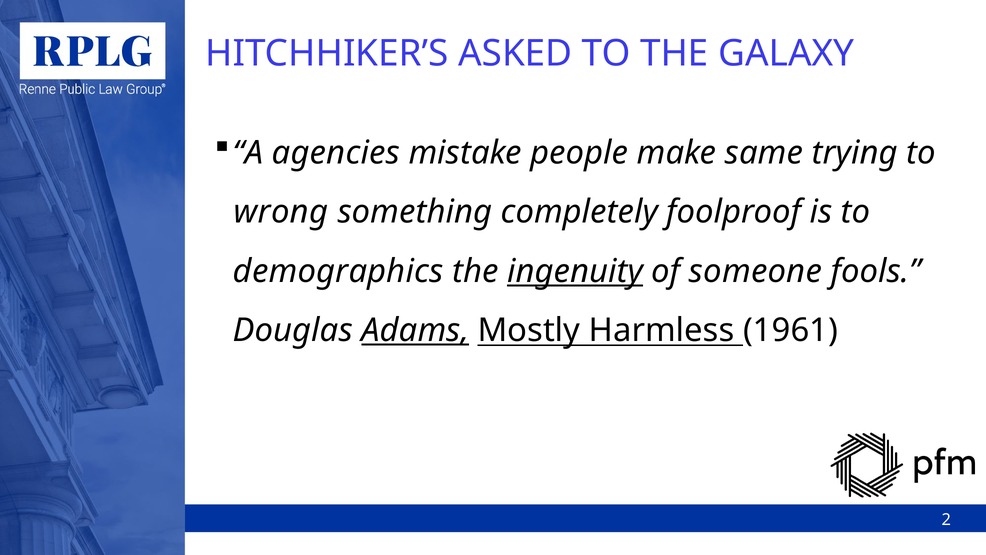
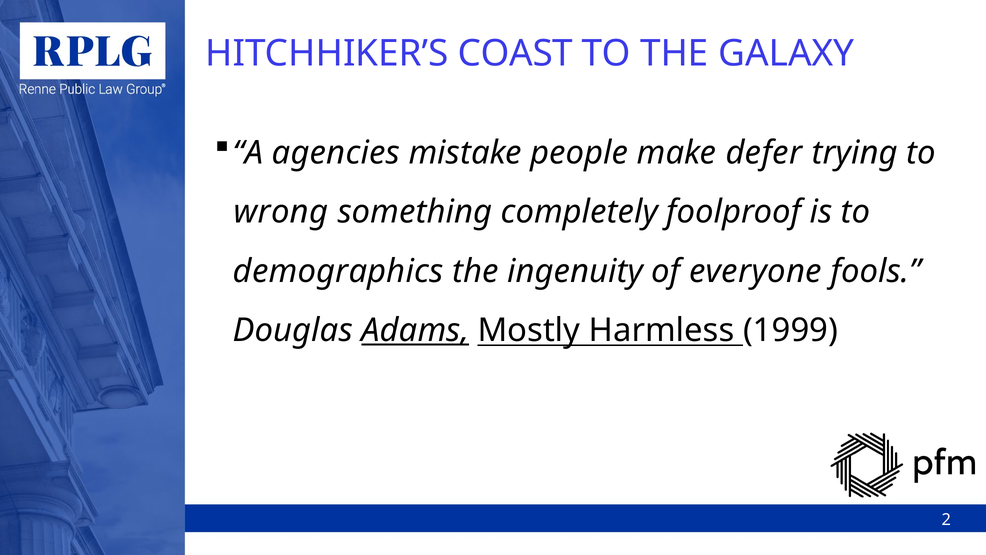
ASKED: ASKED -> COAST (515, 53)
same: same -> defer (764, 153)
ingenuity underline: present -> none (575, 271)
someone: someone -> everyone (755, 271)
1961: 1961 -> 1999 (791, 330)
